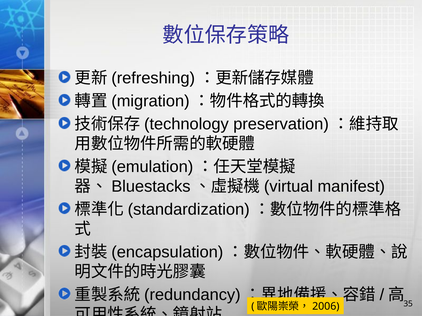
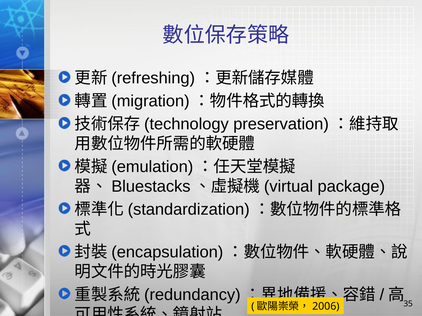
manifest: manifest -> package (351, 187)
